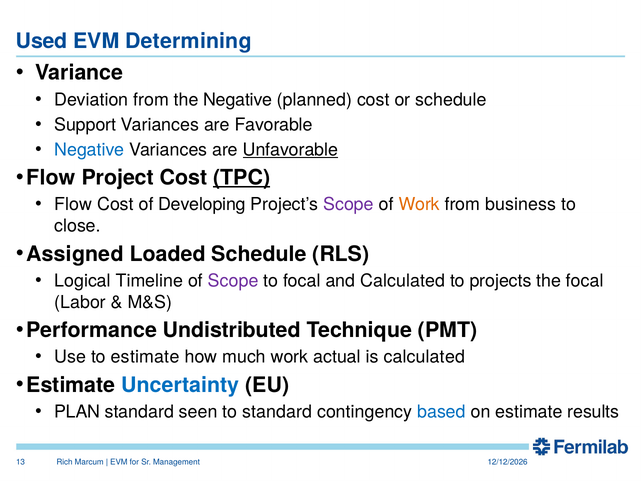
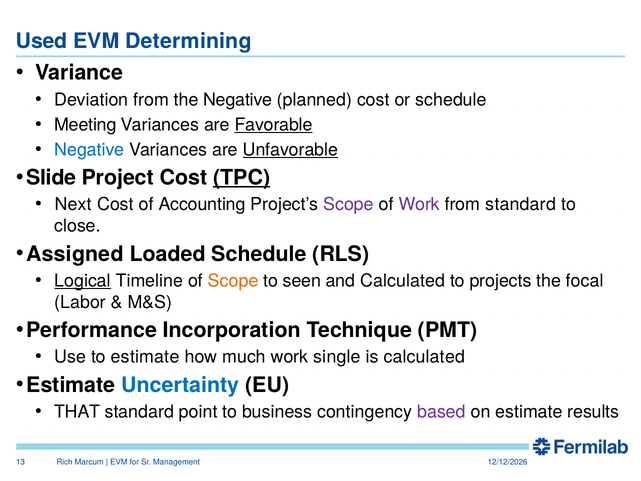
Support: Support -> Meeting (85, 125)
Favorable underline: none -> present (274, 125)
Flow: Flow -> Slide (51, 178)
Flow: Flow -> Next (73, 204)
Developing: Developing -> Accounting (202, 204)
Work colour: orange -> purple (419, 204)
from business: business -> standard (521, 204)
Logical underline: none -> present (83, 281)
Scope colour: purple -> orange (233, 281)
to focal: focal -> seen (302, 281)
Undistributed: Undistributed -> Incorporation (232, 330)
actual: actual -> single (337, 357)
PLAN: PLAN -> THAT (77, 412)
seen: seen -> point (198, 412)
to standard: standard -> business (277, 412)
based colour: blue -> purple (441, 412)
